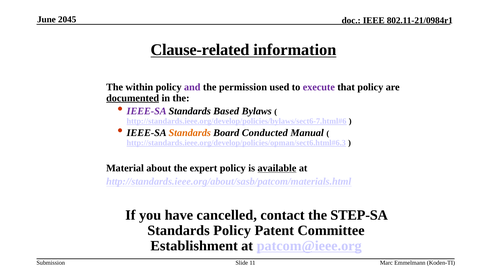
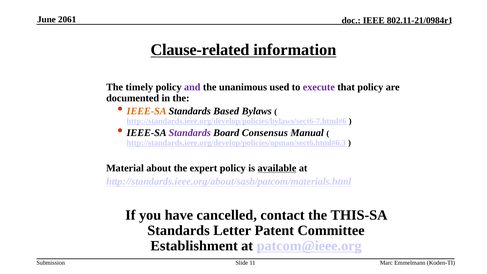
2045: 2045 -> 2061 (67, 19)
within: within -> timely (139, 87)
permission: permission -> unanimous (243, 87)
documented underline: present -> none (133, 98)
IEEE-SA colour: purple -> orange (147, 111)
Standards colour: orange -> purple (190, 133)
Conducted: Conducted -> Consensus (265, 133)
STEP-SA: STEP-SA -> THIS-SA (359, 215)
Standards Policy: Policy -> Letter (232, 230)
